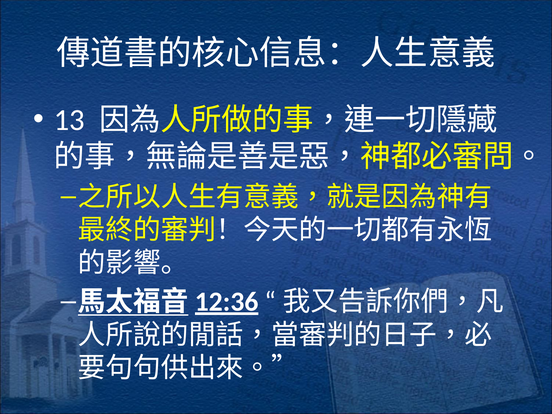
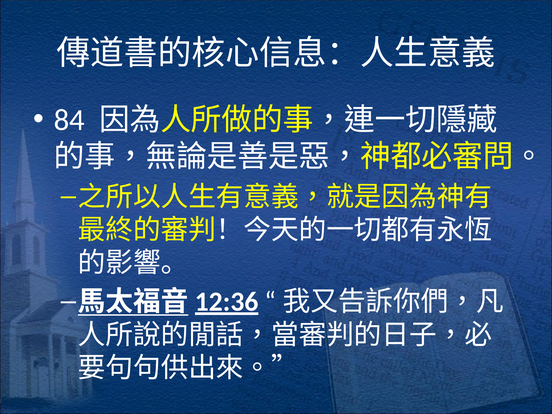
13: 13 -> 84 (69, 120)
